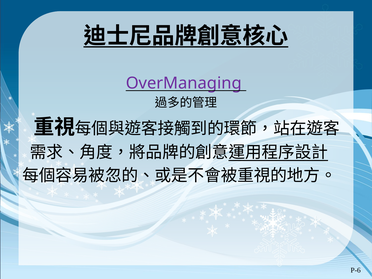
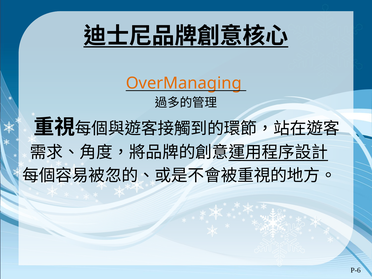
OverManaging colour: purple -> orange (184, 83)
